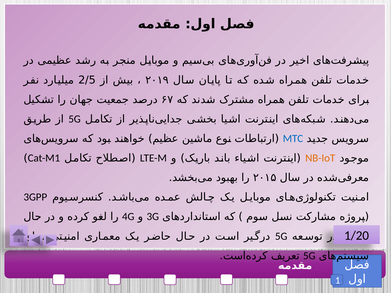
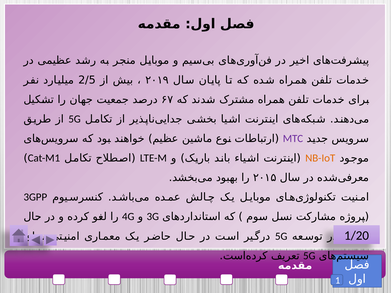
MTC colour: blue -> purple (293, 139)
